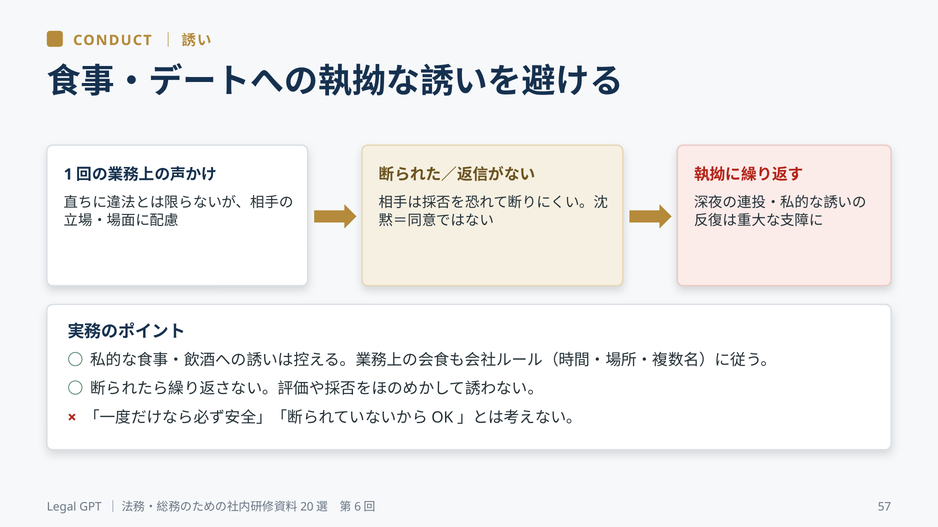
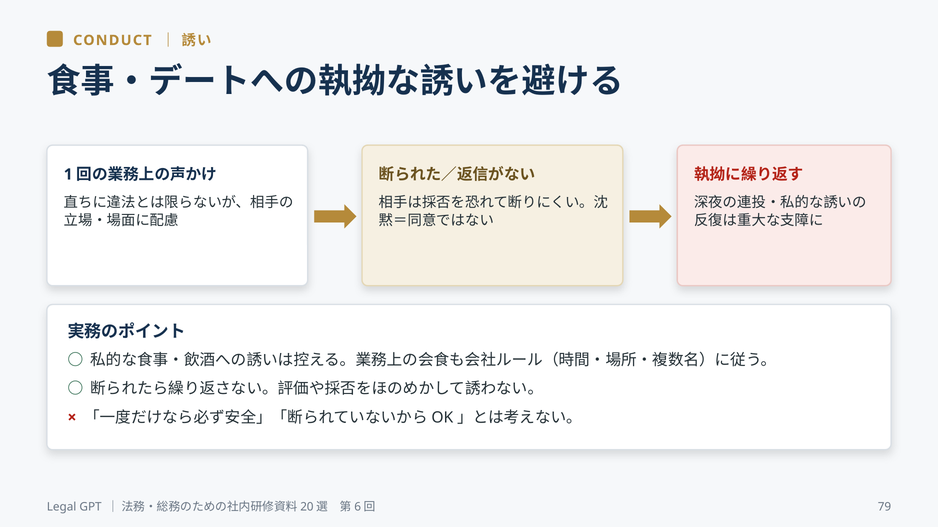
57: 57 -> 79 (884, 507)
